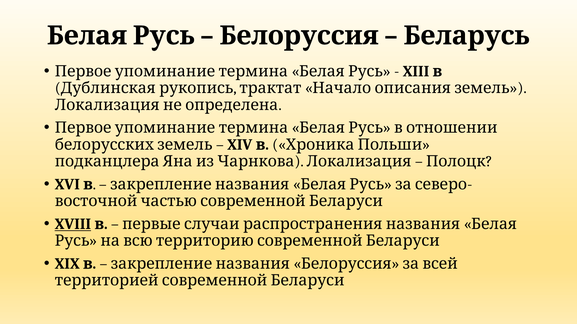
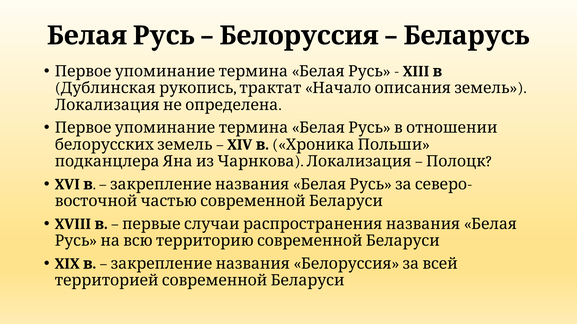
XVIII underline: present -> none (73, 224)
